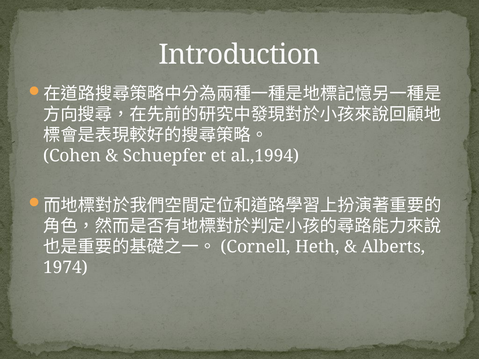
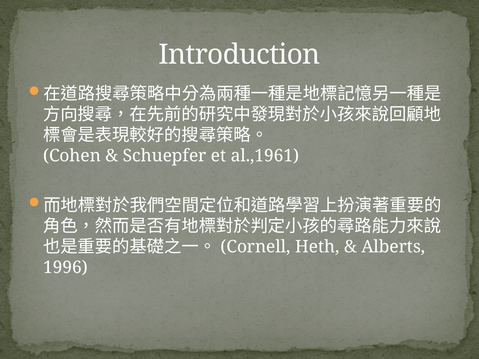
al.,1994: al.,1994 -> al.,1961 (265, 156)
1974: 1974 -> 1996 (65, 268)
